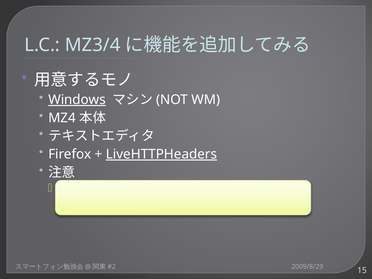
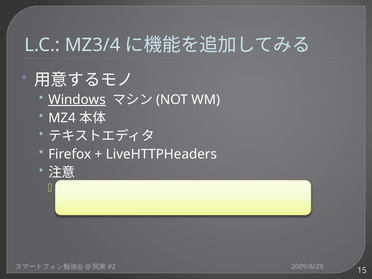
LiveHTTPHeaders underline: present -> none (161, 154)
